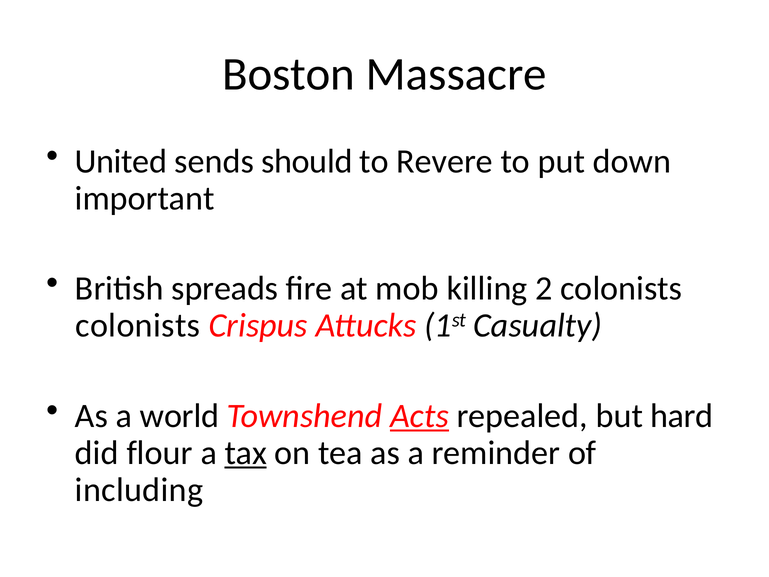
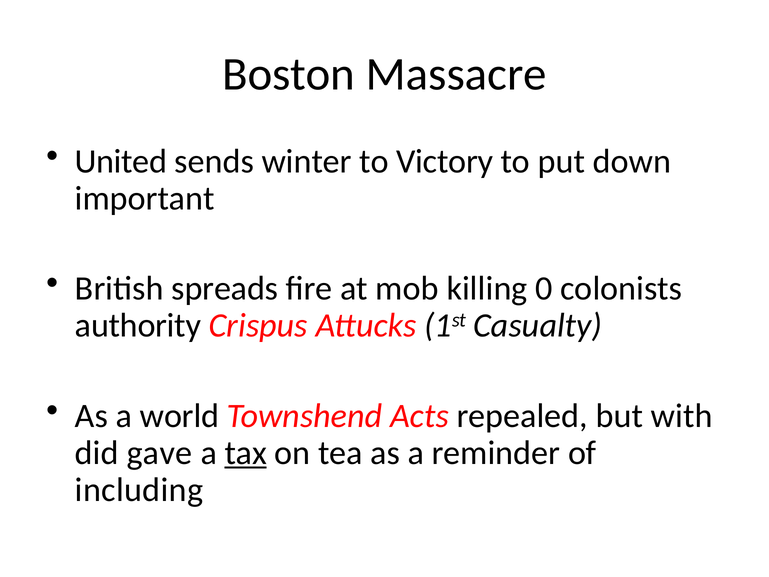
should: should -> winter (307, 161)
Revere: Revere -> Victory (445, 161)
2: 2 -> 0 (544, 289)
colonists: colonists -> authority (138, 325)
Acts underline: present -> none (420, 416)
hard: hard -> with (682, 416)
flour: flour -> gave (160, 453)
